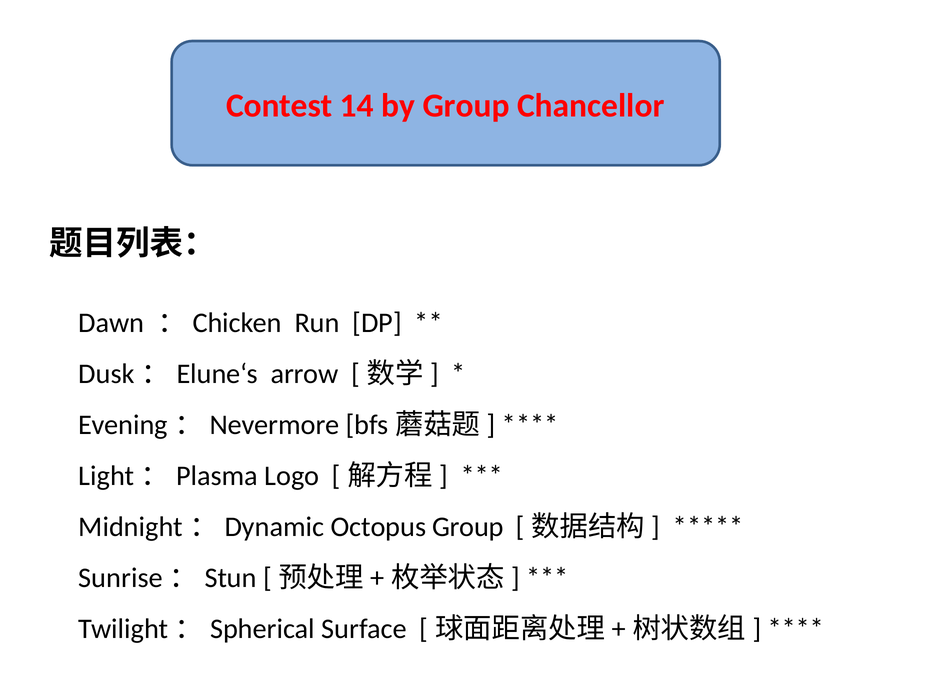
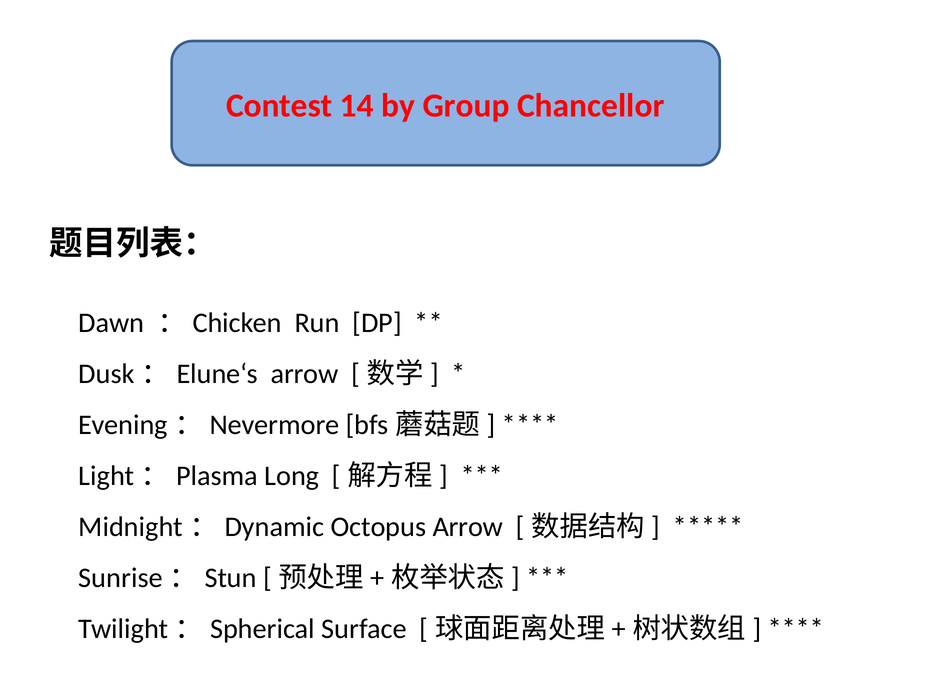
Logo: Logo -> Long (292, 476)
Octopus Group: Group -> Arrow (468, 527)
